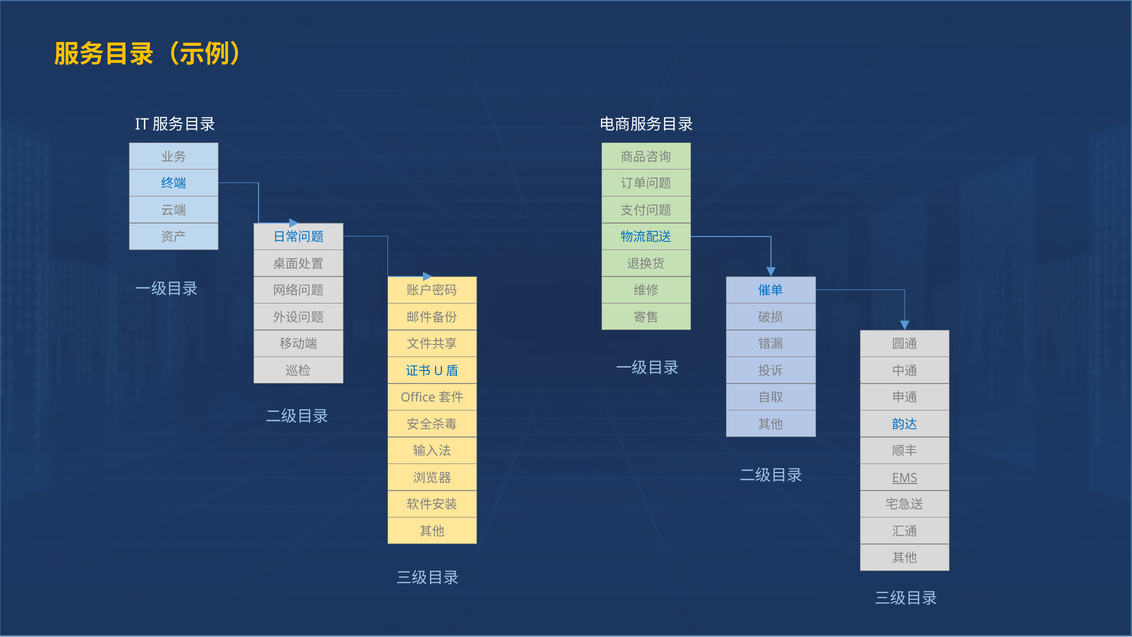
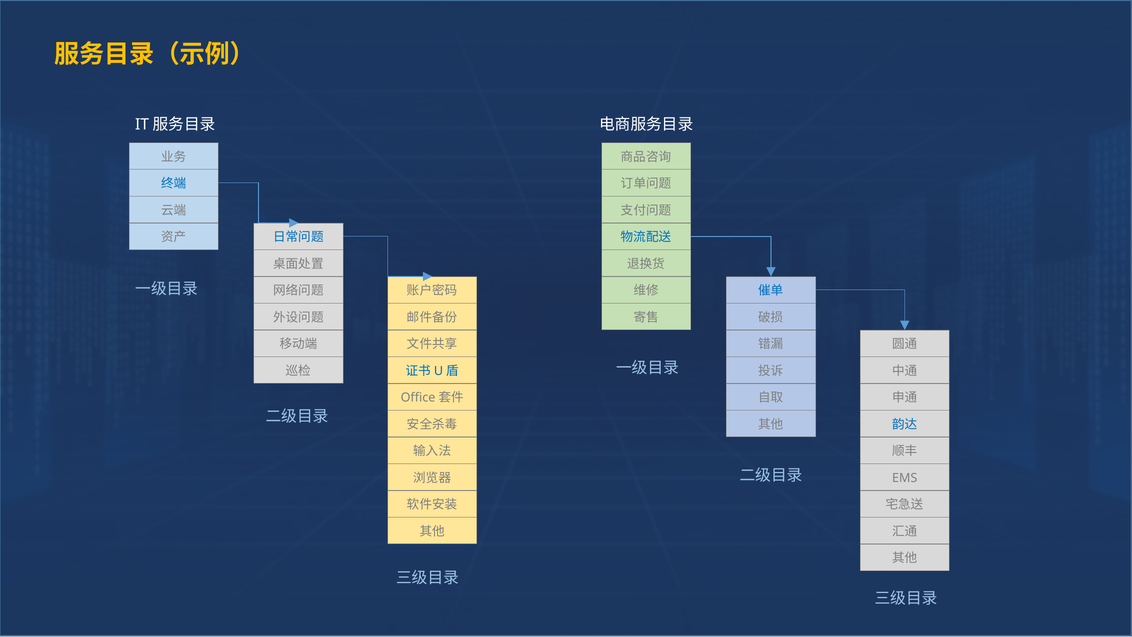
EMS underline: present -> none (905, 478)
